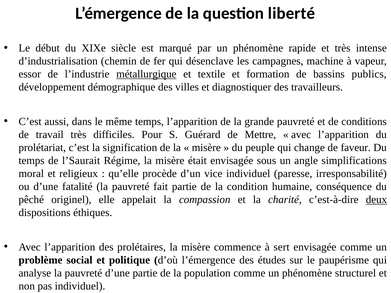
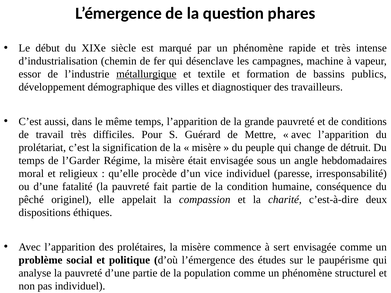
liberté: liberté -> phares (292, 13)
faveur: faveur -> détruit (356, 148)
l’Saurait: l’Saurait -> l’Garder (81, 161)
simplifications: simplifications -> hebdomadaires (354, 161)
deux underline: present -> none (376, 200)
